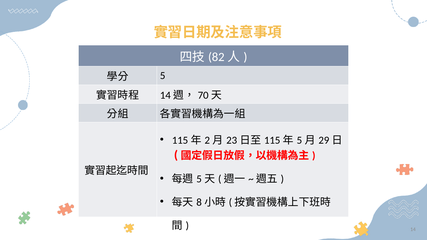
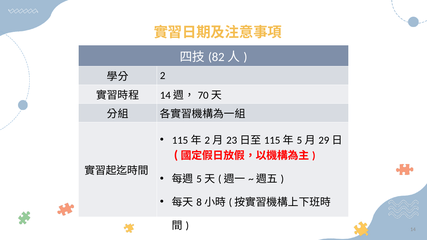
5: 5 -> 2 (163, 76)
